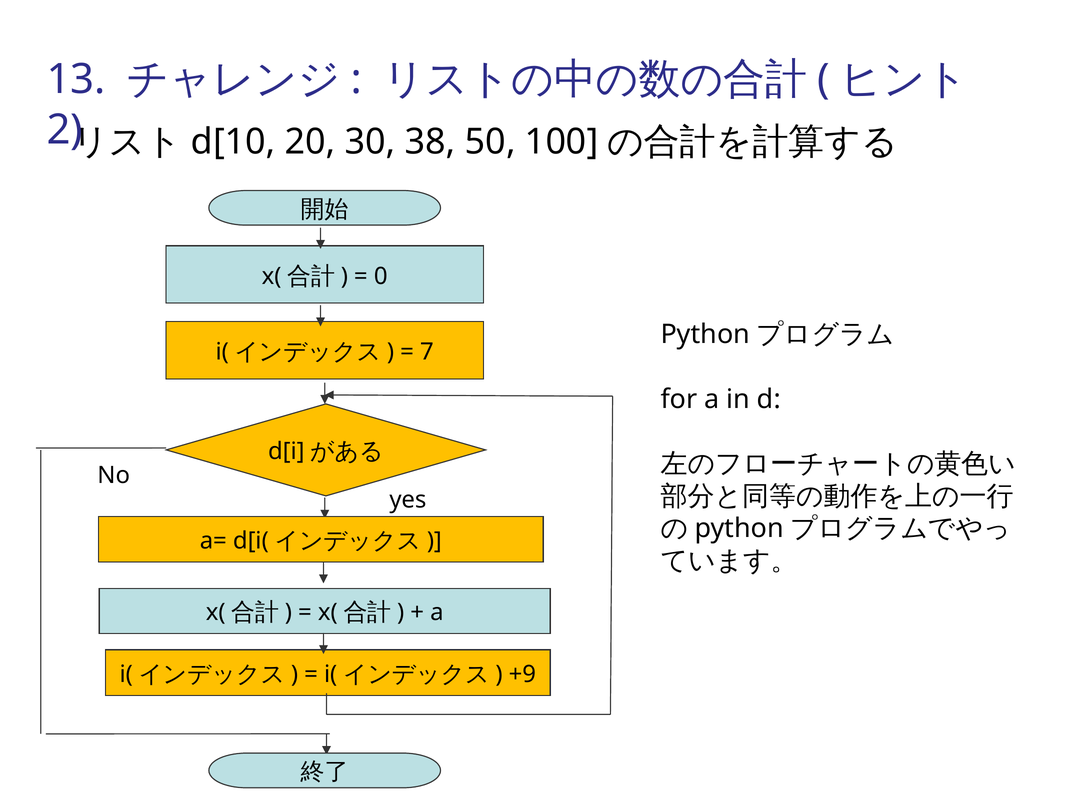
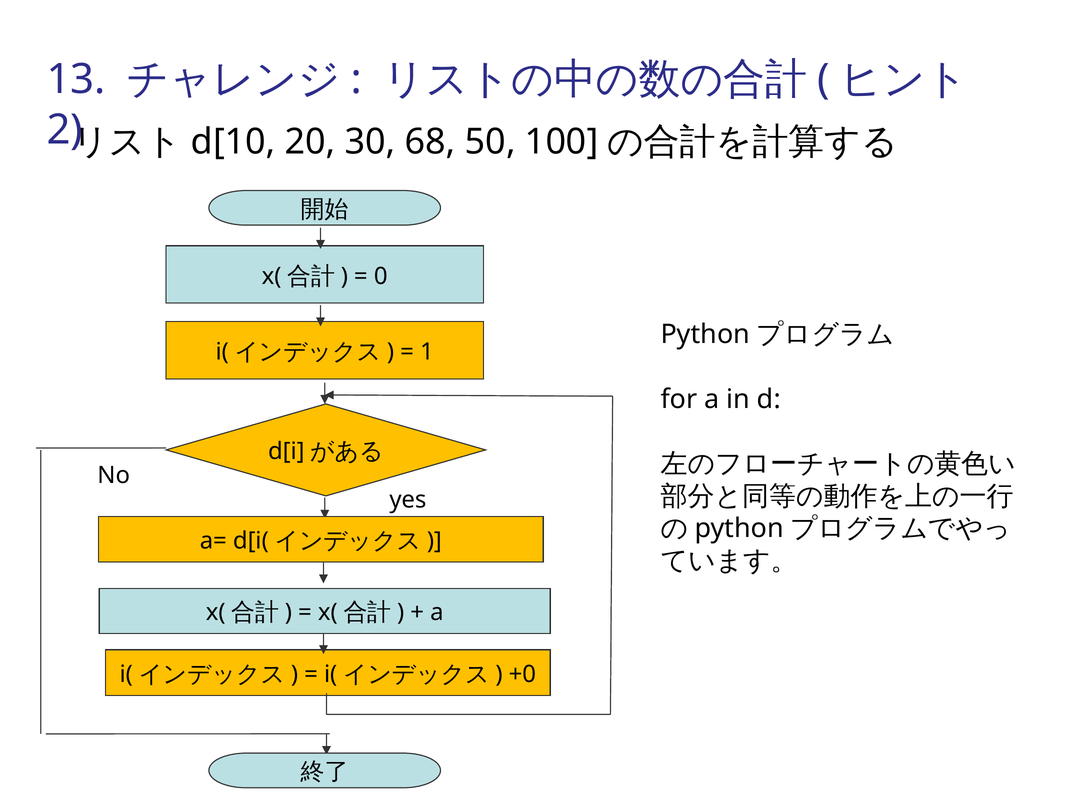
38: 38 -> 68 (430, 142)
7: 7 -> 1 (427, 352)
+9: +9 -> +0 (522, 674)
